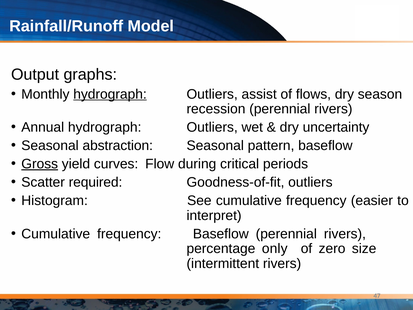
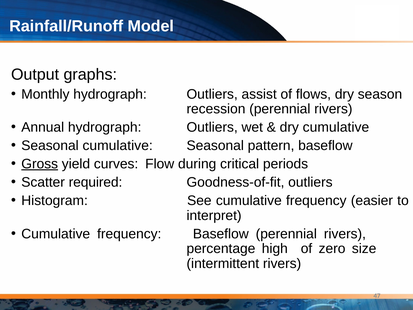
hydrograph underline: present -> none (110, 94)
dry uncertainty: uncertainty -> cumulative (336, 127)
Seasonal abstraction: abstraction -> cumulative (118, 146)
only: only -> high (275, 248)
